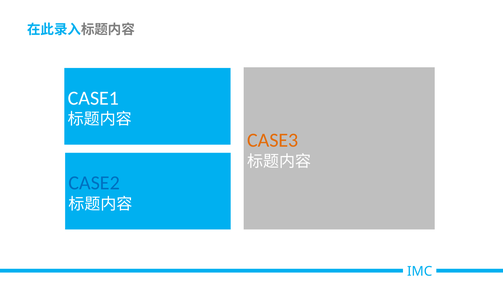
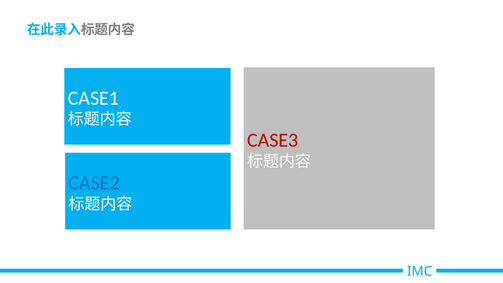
CASE3 colour: orange -> red (273, 140)
